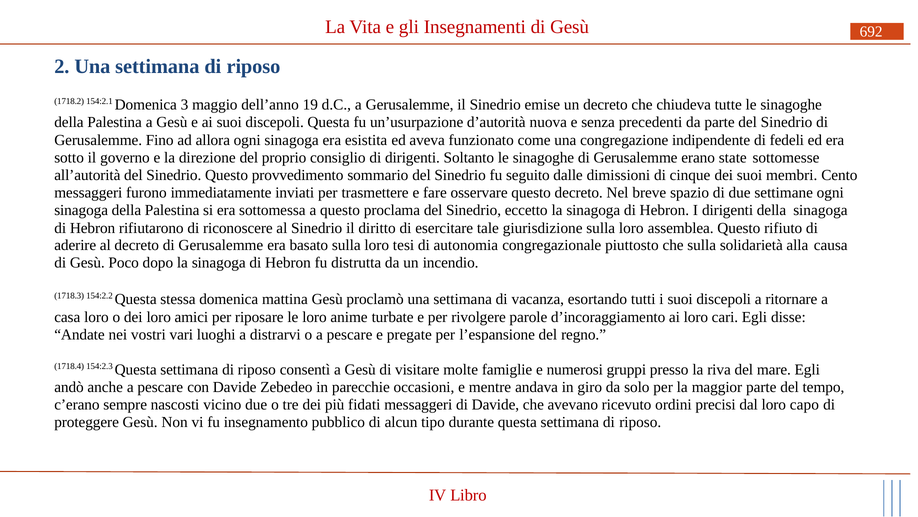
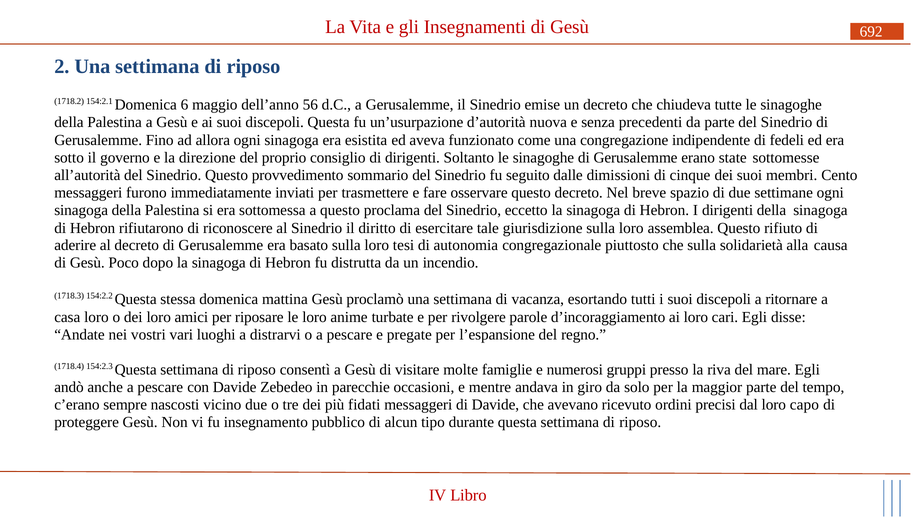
3: 3 -> 6 (184, 105)
19: 19 -> 56 (310, 105)
